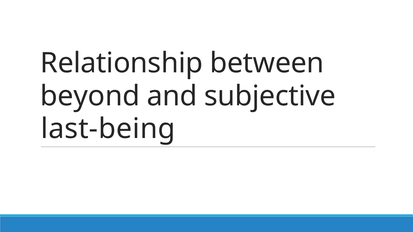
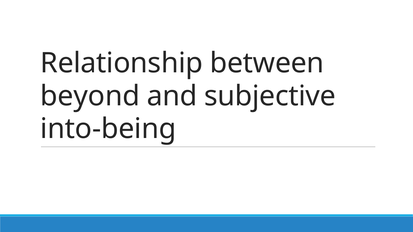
last-being: last-being -> into-being (108, 129)
